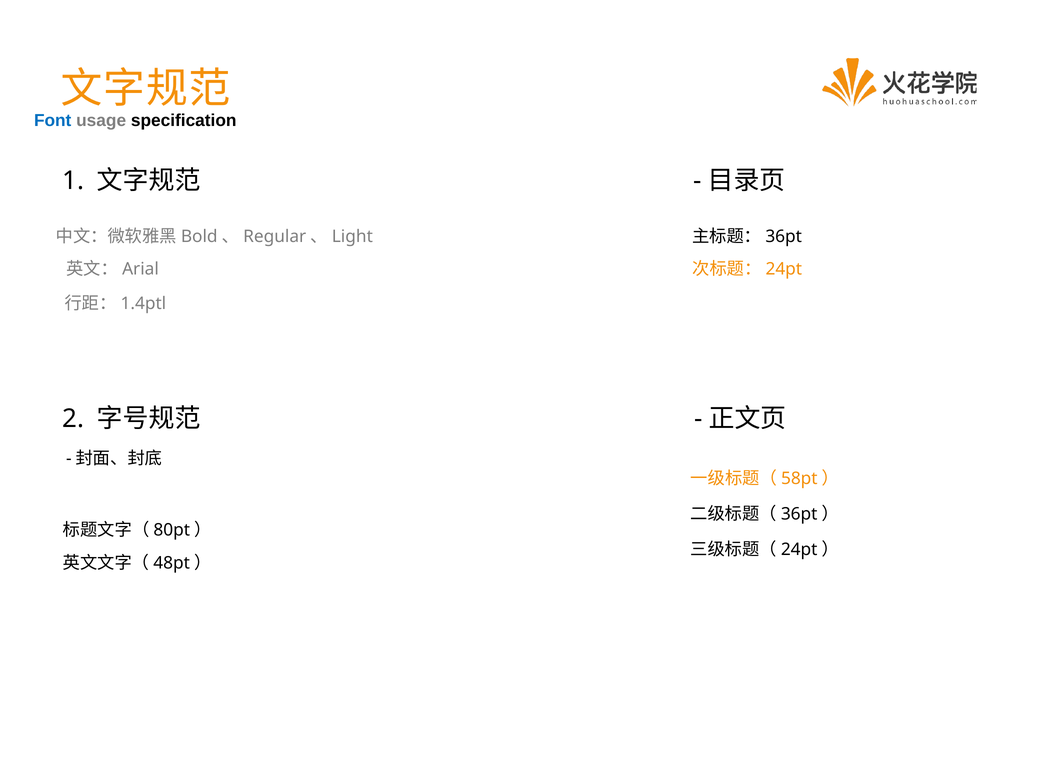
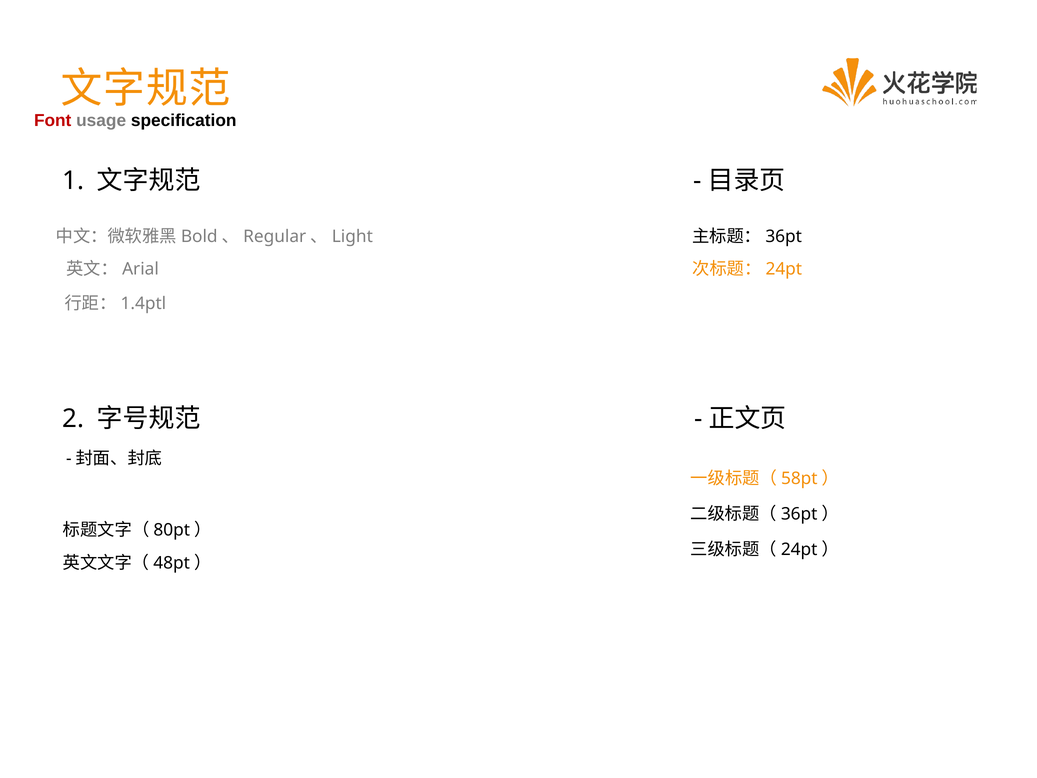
Font colour: blue -> red (53, 121)
